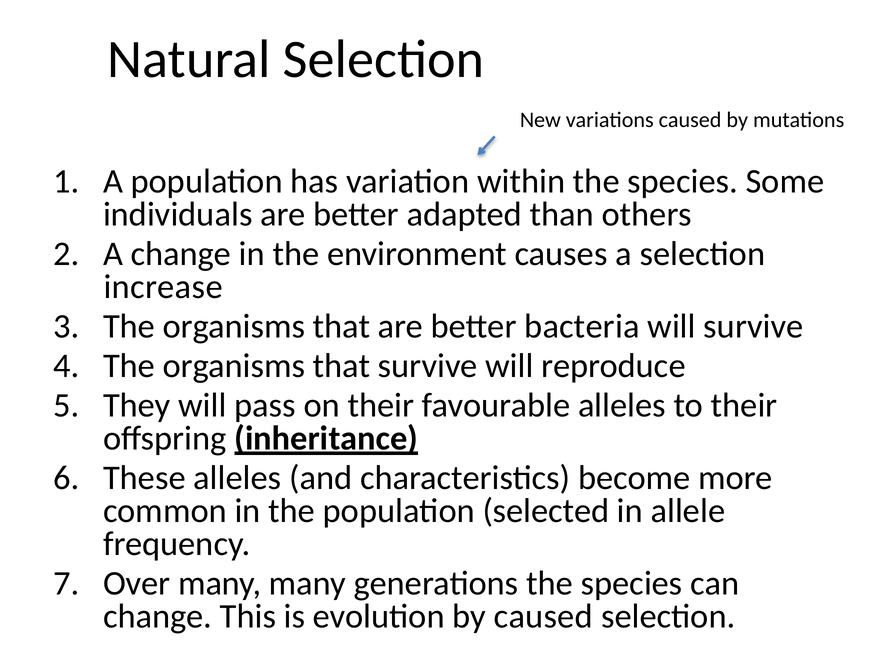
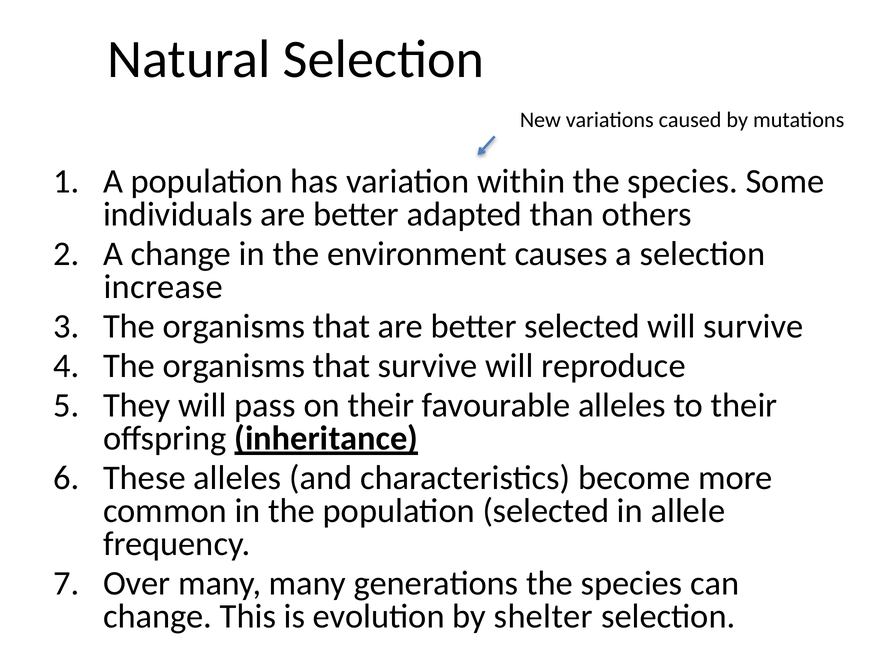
better bacteria: bacteria -> selected (582, 327)
by caused: caused -> shelter (543, 617)
